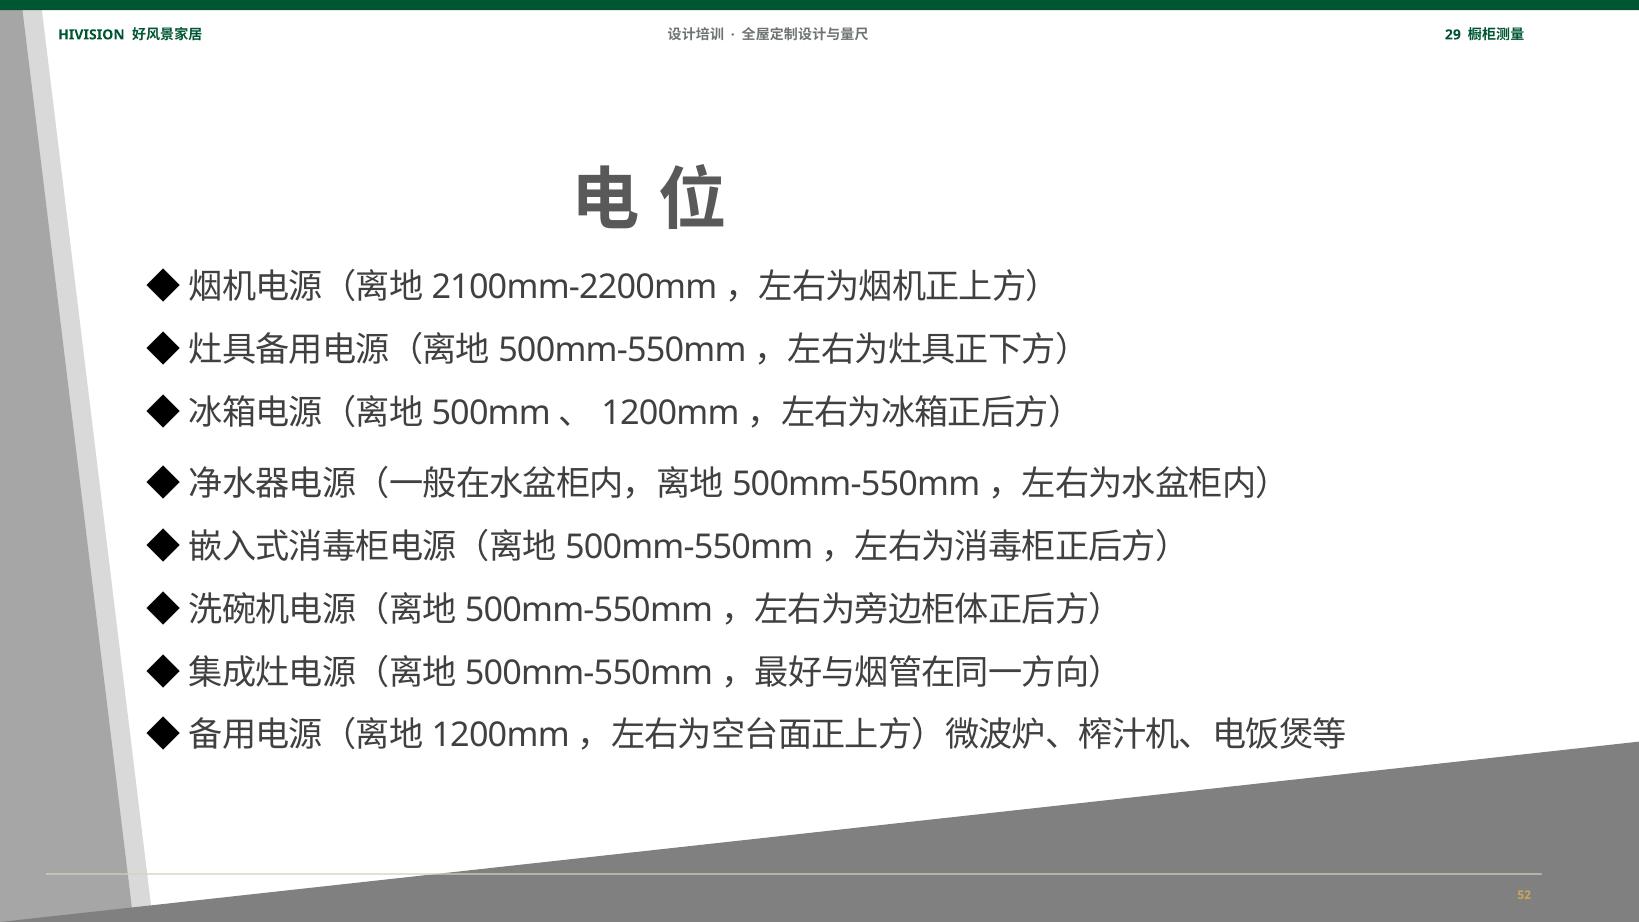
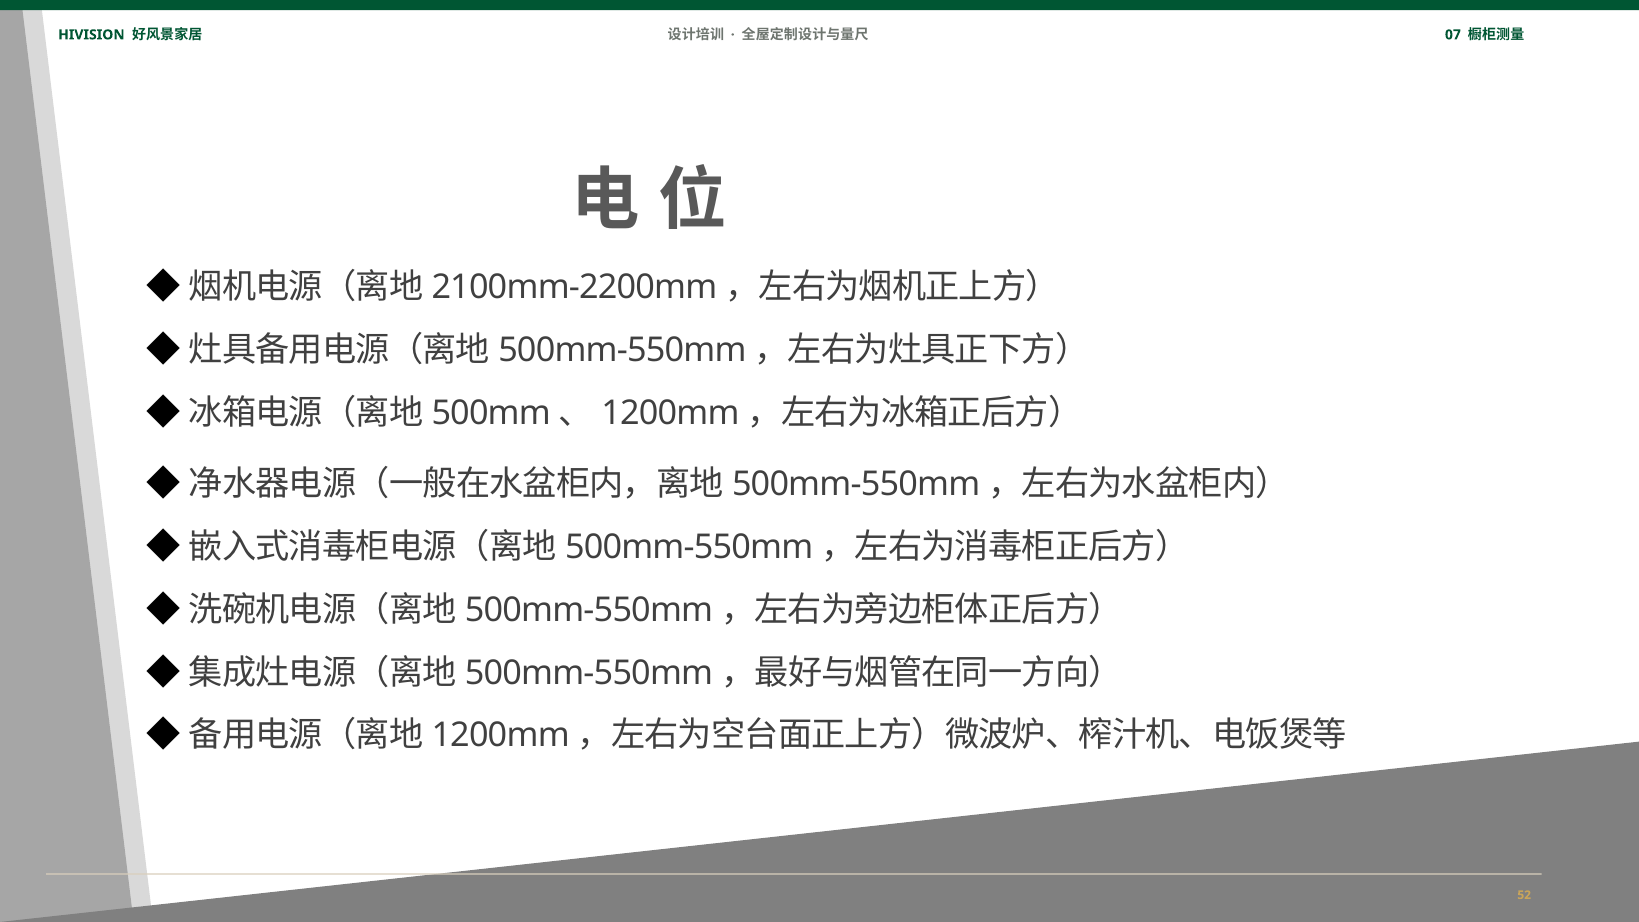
29: 29 -> 07 (1453, 35)
